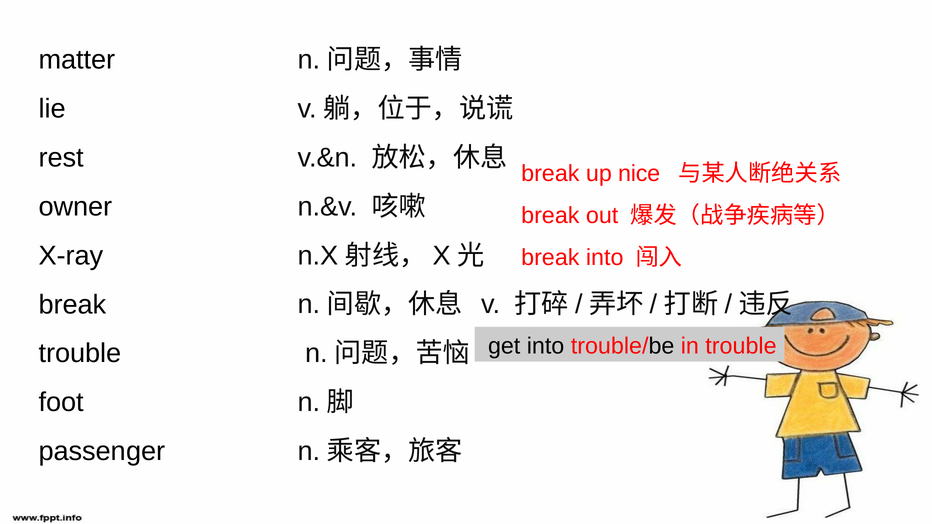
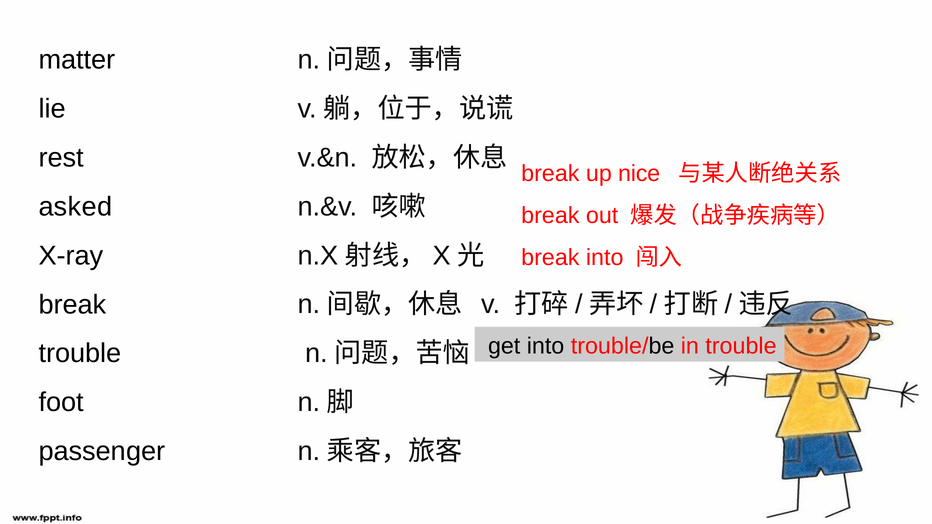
owner: owner -> asked (75, 207)
